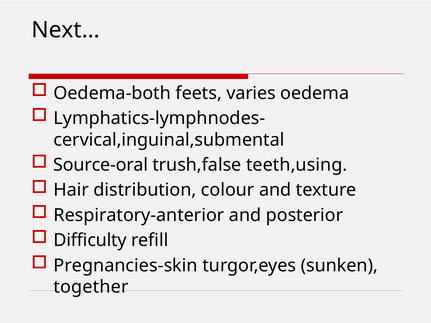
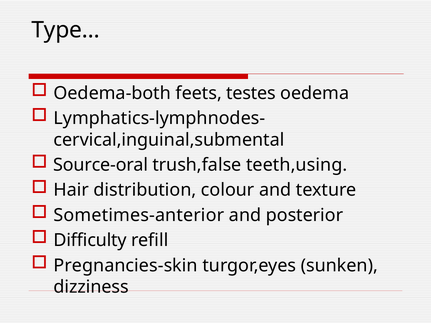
Next…: Next… -> Type… (66, 30)
varies: varies -> testes (251, 93)
Respiratory-anterior: Respiratory-anterior -> Sometimes-anterior (139, 215)
together: together -> dizziness (91, 287)
